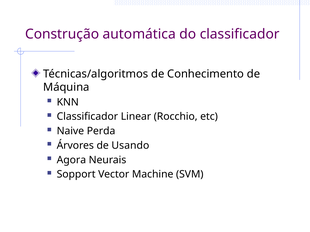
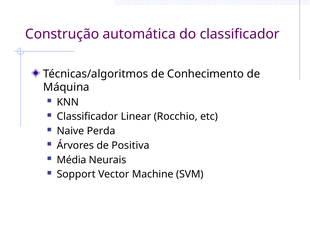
Usando: Usando -> Positiva (130, 146)
Agora: Agora -> Média (71, 160)
